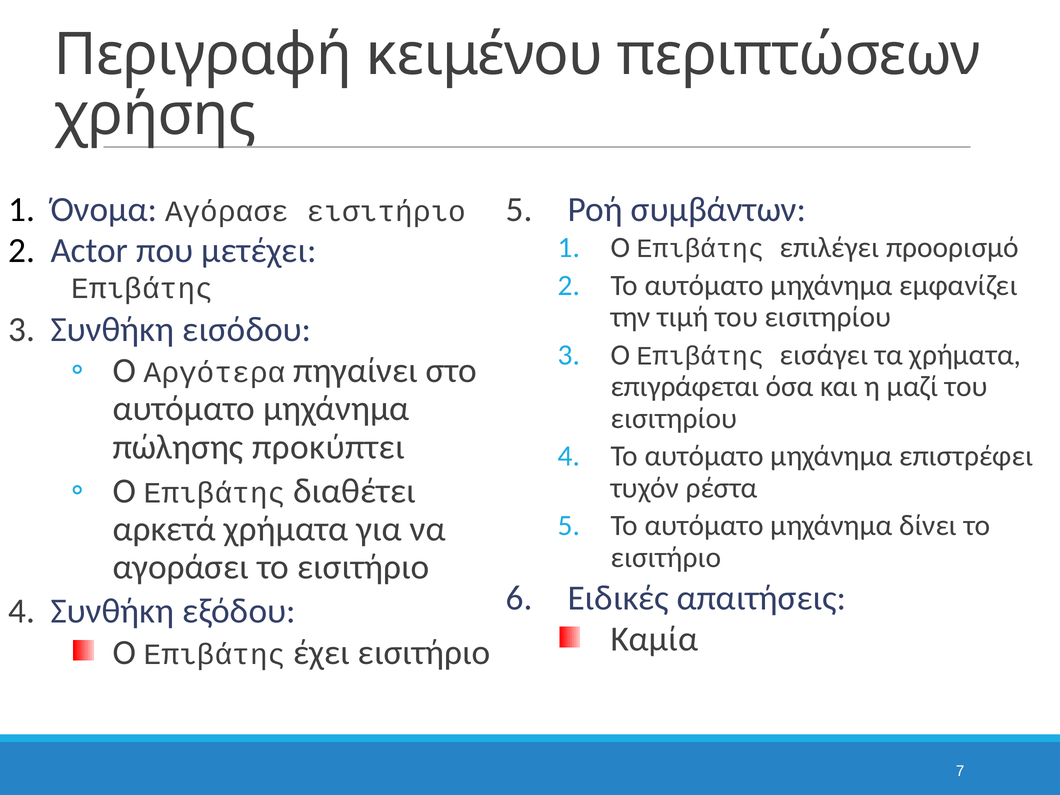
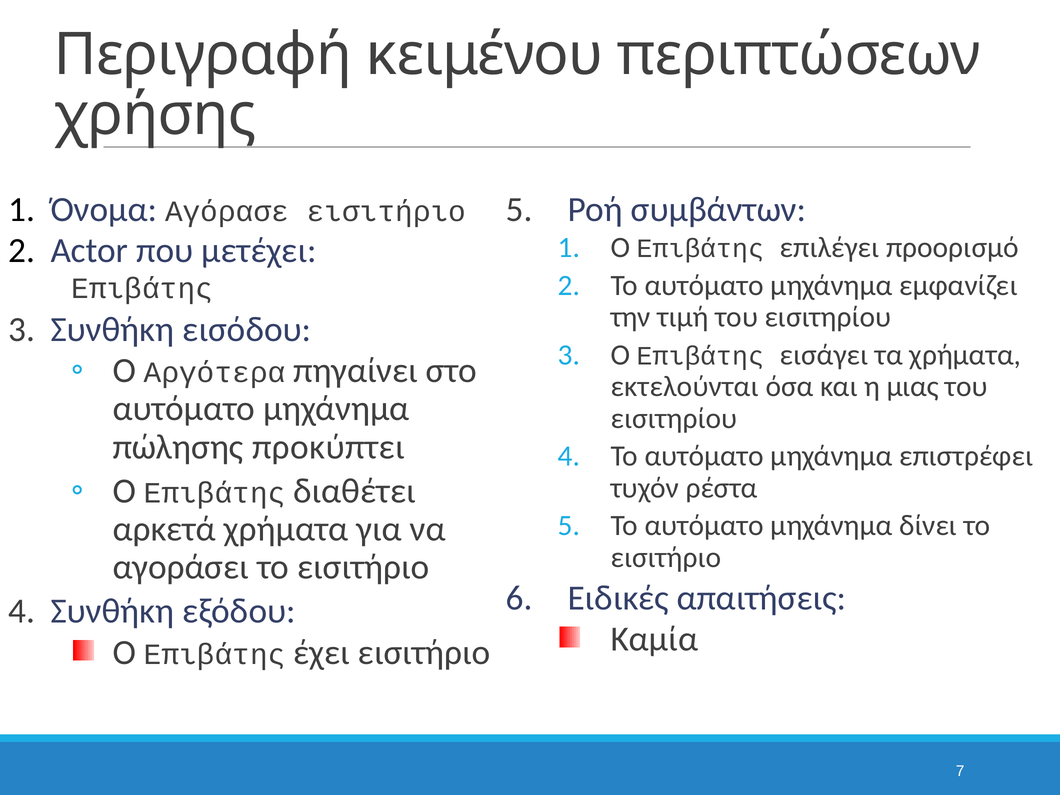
επιγράφεται: επιγράφεται -> εκτελούνται (685, 387)
μαζί: μαζί -> μιας (913, 387)
